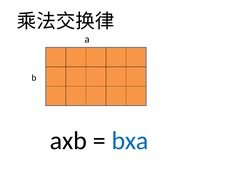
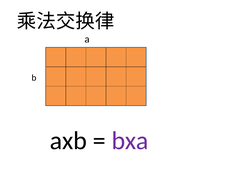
bxa colour: blue -> purple (130, 141)
